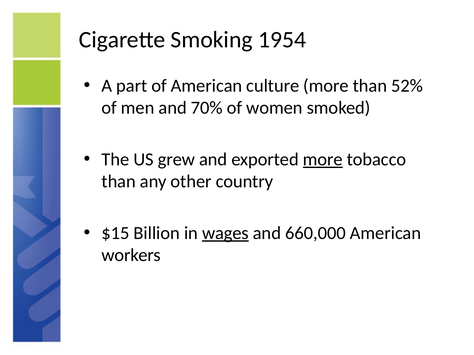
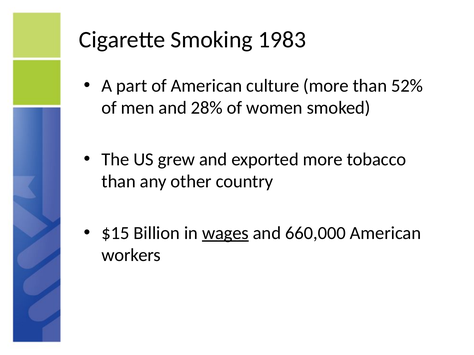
1954: 1954 -> 1983 (282, 40)
70%: 70% -> 28% (207, 108)
more underline: present -> none (323, 160)
